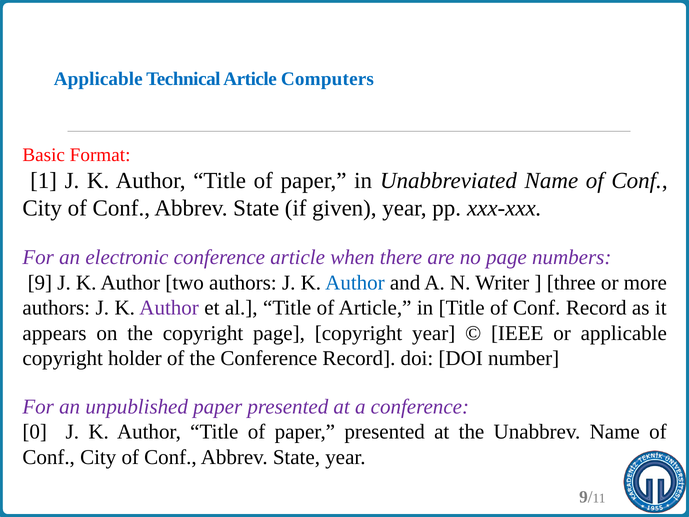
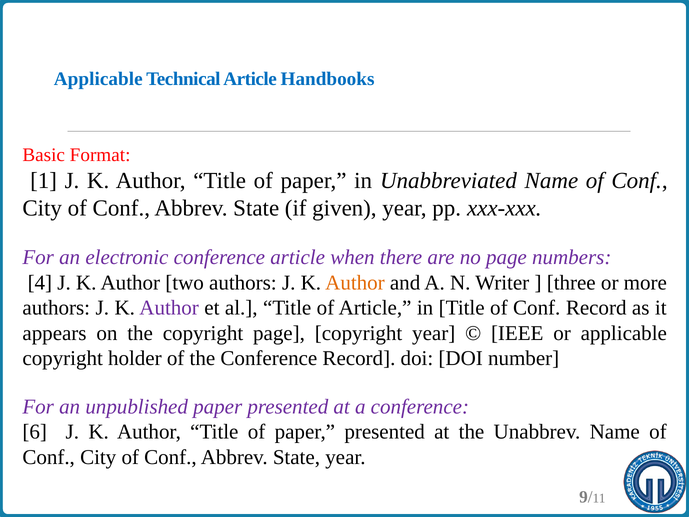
Computers: Computers -> Handbooks (328, 79)
9: 9 -> 4 (40, 283)
Author colour: blue -> orange (355, 283)
0: 0 -> 6 (35, 432)
